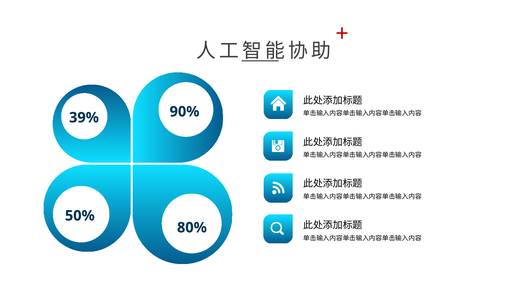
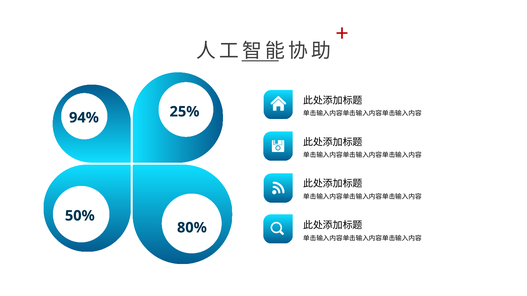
90%: 90% -> 25% (184, 112)
39%: 39% -> 94% (84, 118)
